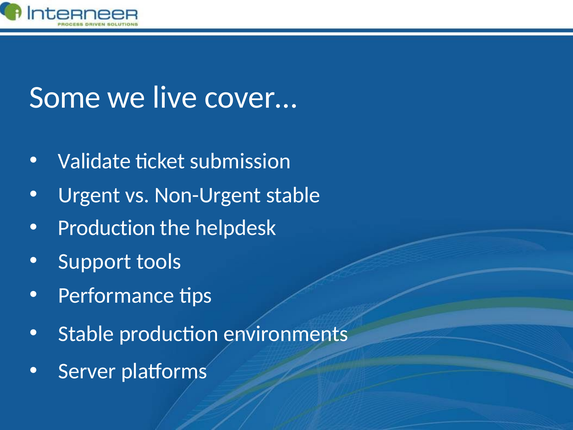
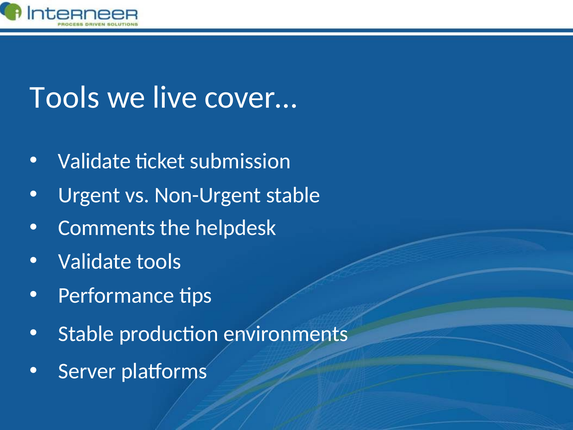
Some: Some -> Tools (65, 97)
Production: Production -> Comments (107, 228)
Support: Support -> Validate (95, 261)
